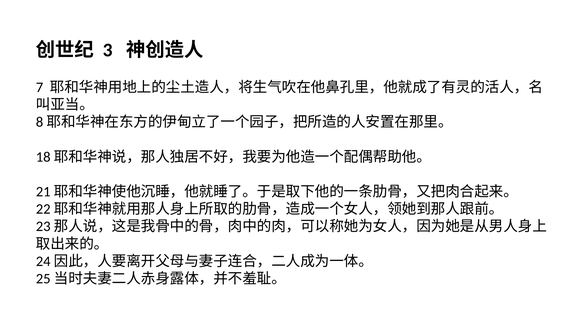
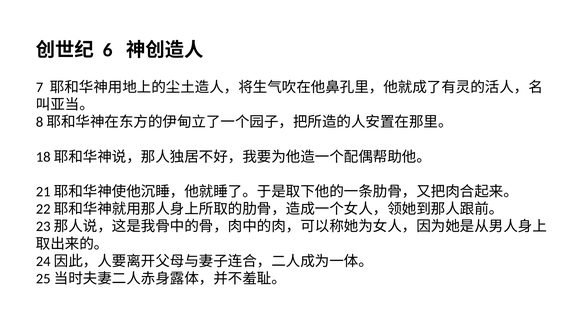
3: 3 -> 6 (108, 50)
